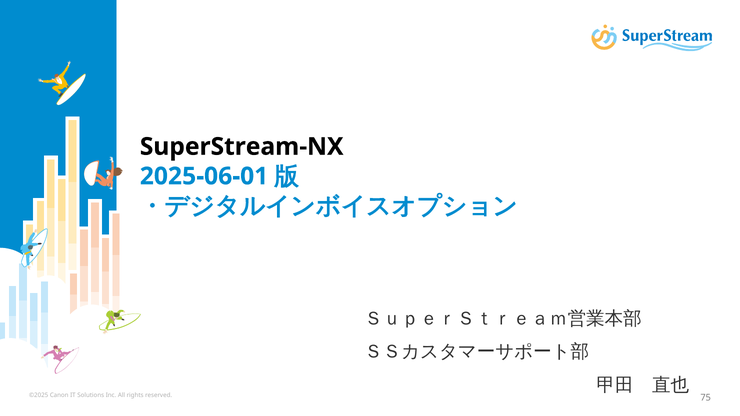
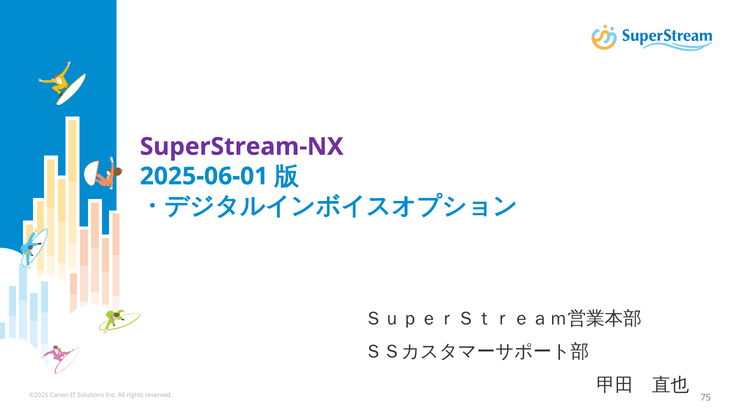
SuperStream-NX colour: black -> purple (242, 147)
